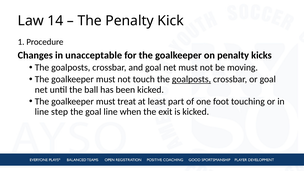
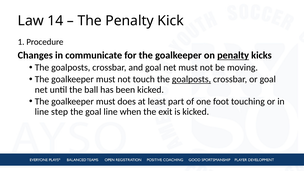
unacceptable: unacceptable -> communicate (94, 55)
penalty underline: none -> present (233, 55)
treat: treat -> does (127, 101)
